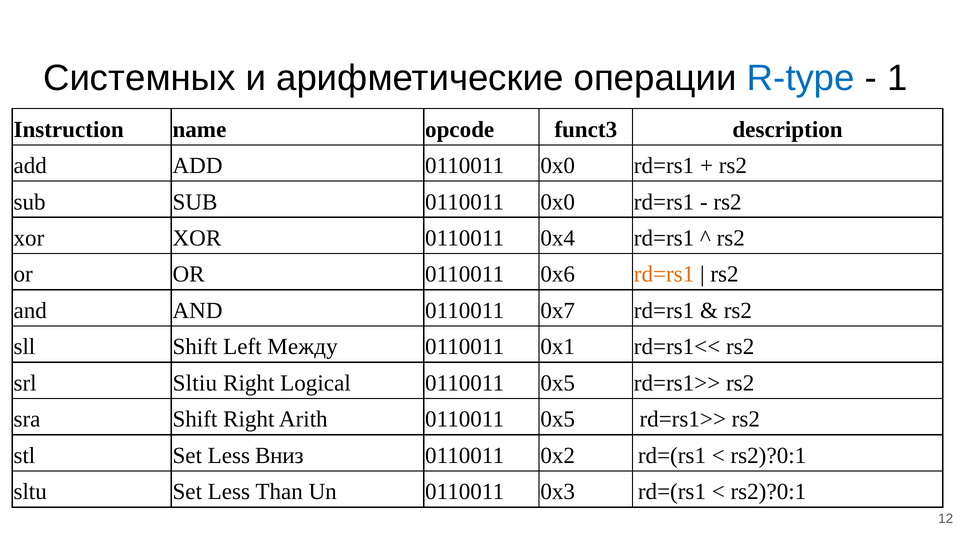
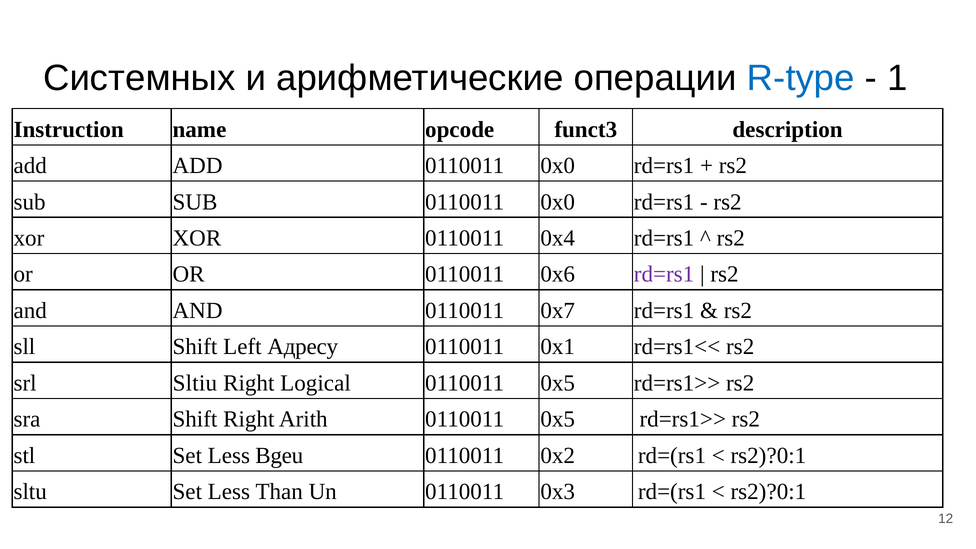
rd=rs1 colour: orange -> purple (664, 274)
Между: Между -> Адресу (303, 347)
Вниз: Вниз -> Bgeu (279, 456)
